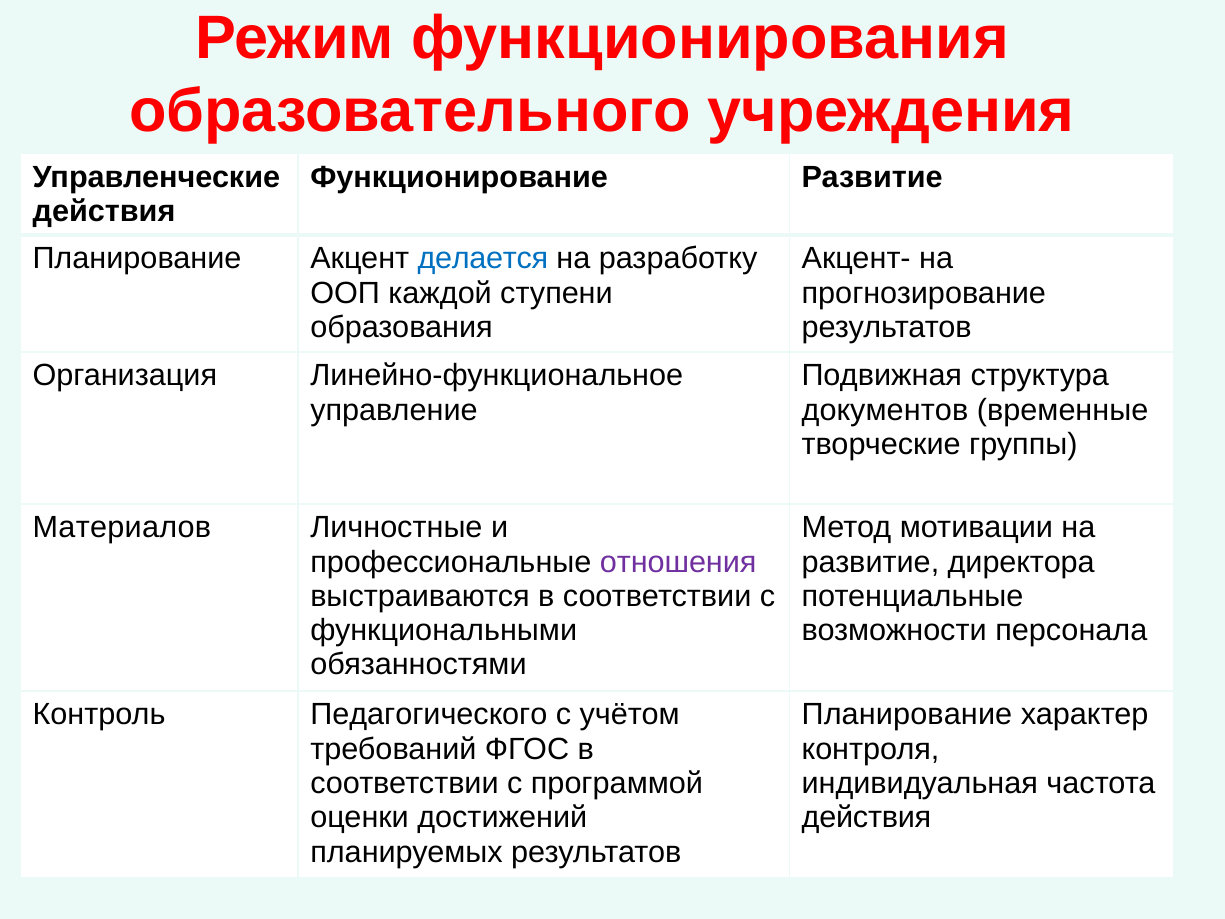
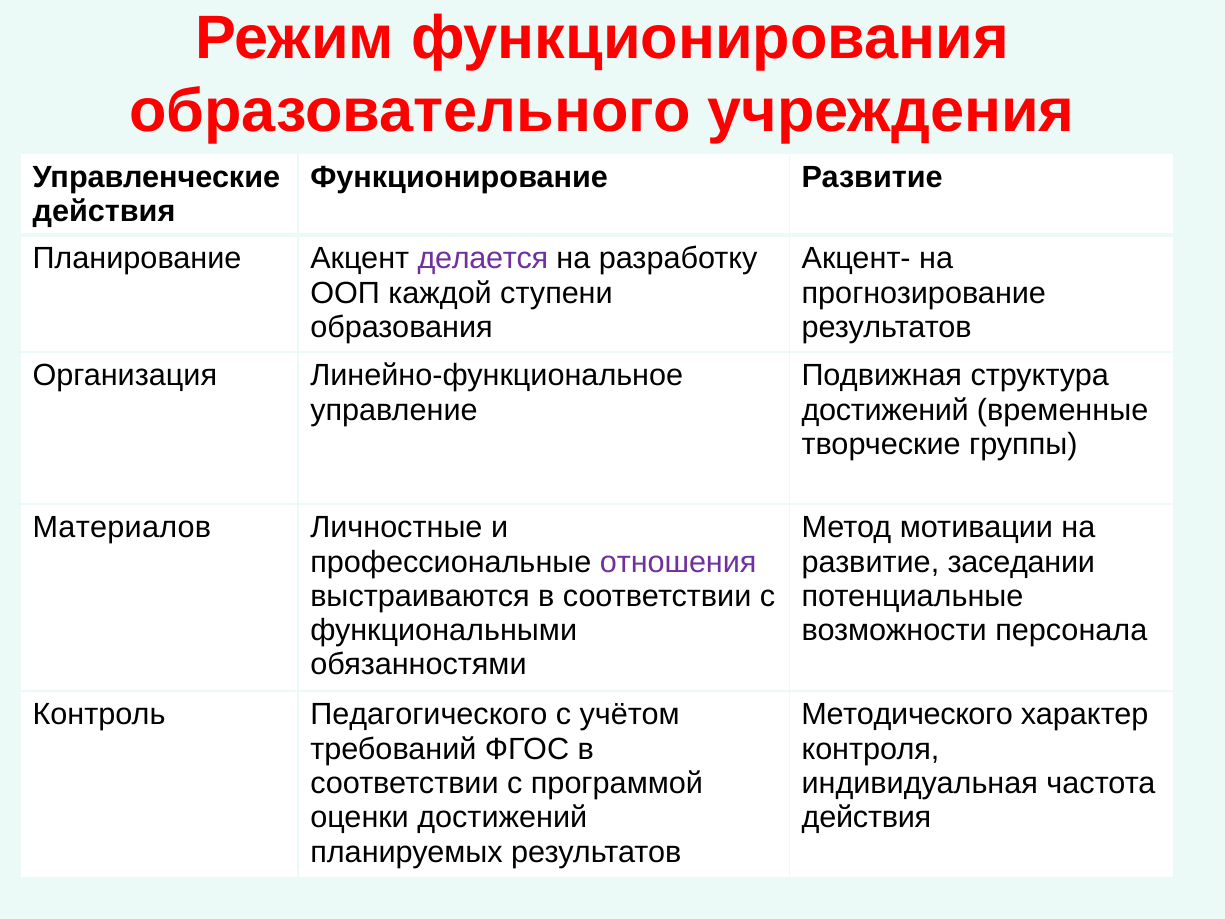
делается colour: blue -> purple (483, 259)
документов: документов -> достижений (885, 410)
директора: директора -> заседании (1021, 562)
Планирование: Планирование -> Методического (907, 715)
